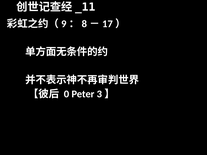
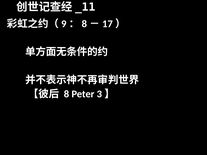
0: 0 -> 8 (67, 94)
